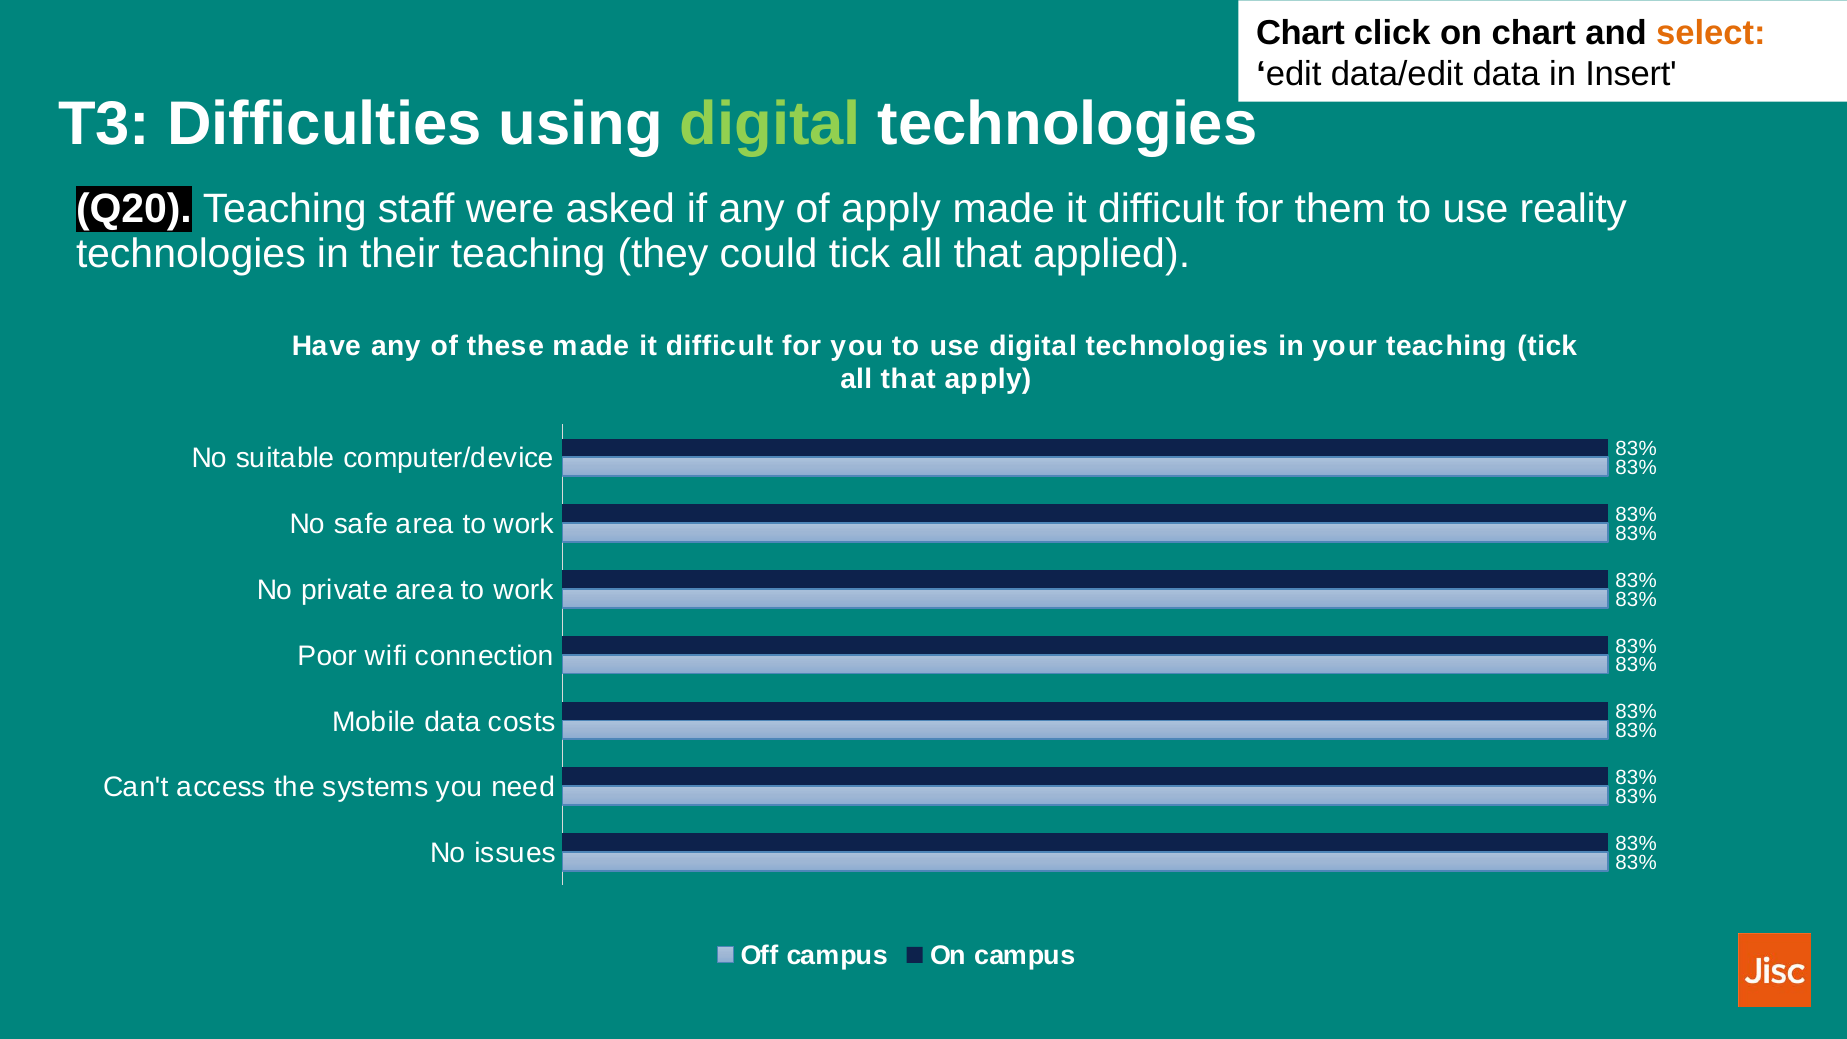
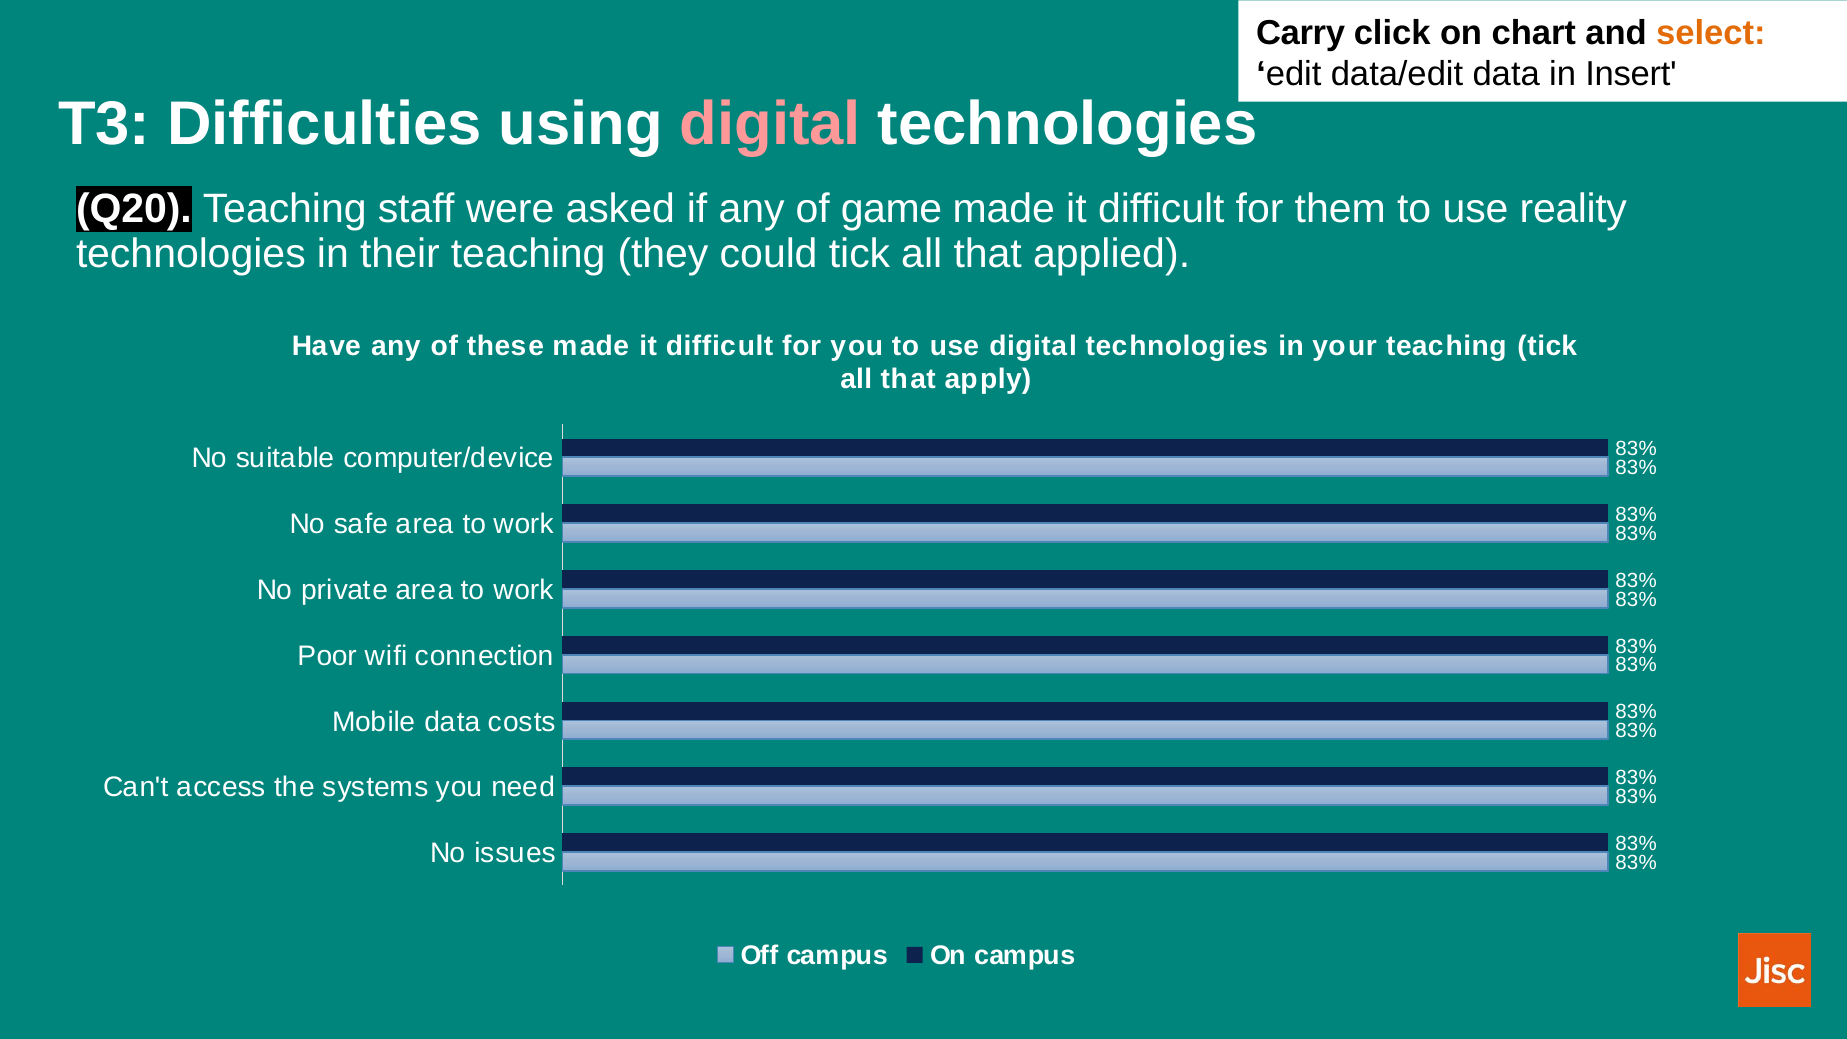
Chart: Chart -> Carry (1301, 33)
digital colour: light green -> pink (770, 124)
of apply: apply -> game (891, 209)
